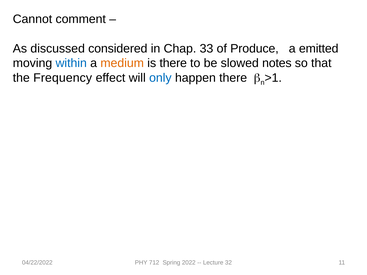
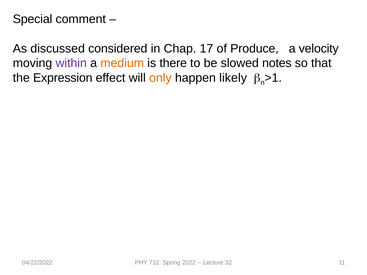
Cannot: Cannot -> Special (33, 19)
33: 33 -> 17 (206, 49)
emitted: emitted -> velocity (319, 49)
within colour: blue -> purple (71, 63)
Frequency: Frequency -> Expression (63, 78)
only colour: blue -> orange (160, 78)
happen there: there -> likely (233, 78)
